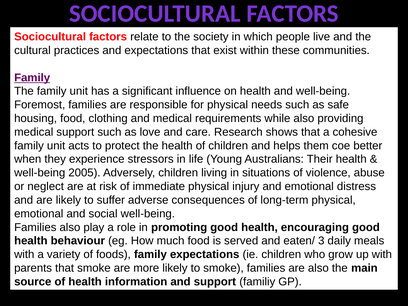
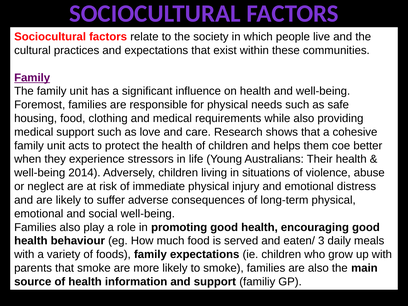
2005: 2005 -> 2014 (84, 173)
